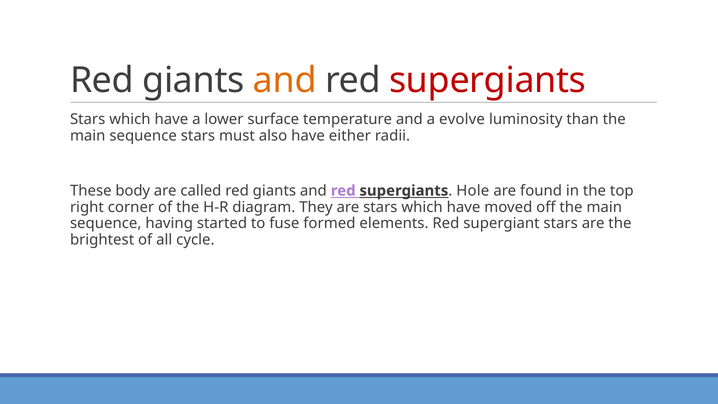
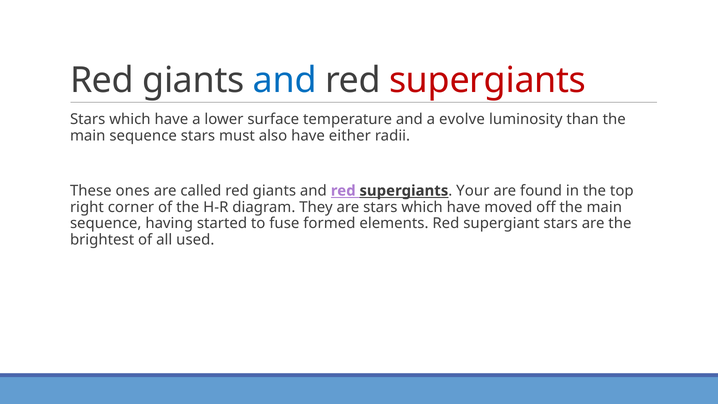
and colour: orange -> blue (285, 80)
body: body -> ones (133, 191)
Hole: Hole -> Your (473, 191)
cycle: cycle -> used (195, 240)
